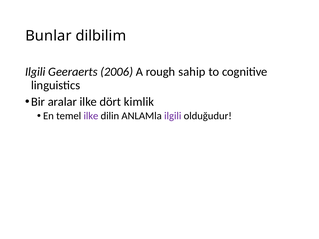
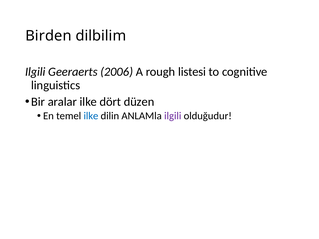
Bunlar: Bunlar -> Birden (48, 36)
sahip: sahip -> listesi (192, 72)
kimlik: kimlik -> düzen (139, 102)
ilke colour: purple -> blue (91, 116)
